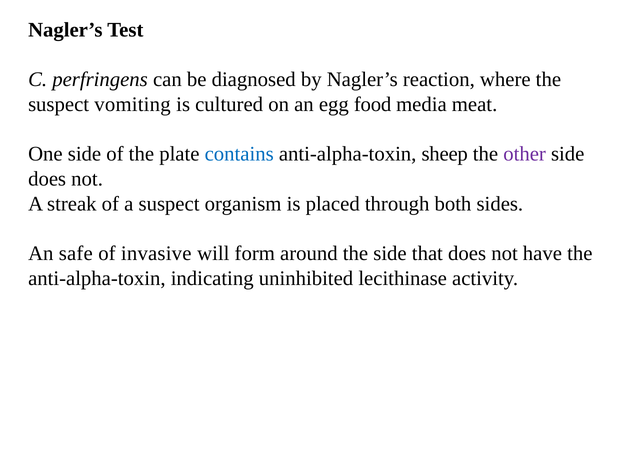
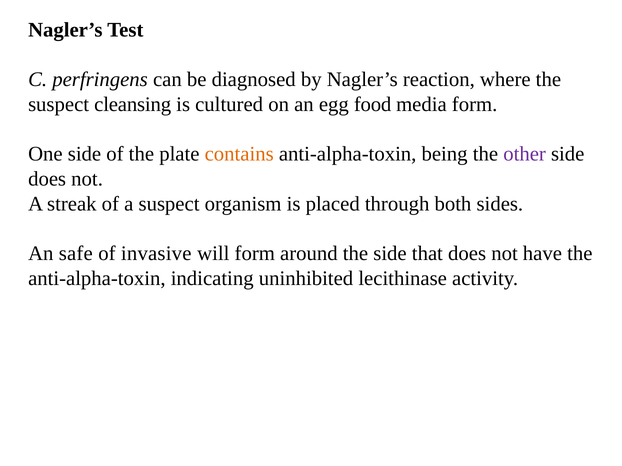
vomiting: vomiting -> cleansing (133, 104)
media meat: meat -> form (475, 104)
contains colour: blue -> orange (239, 154)
sheep: sheep -> being (445, 154)
